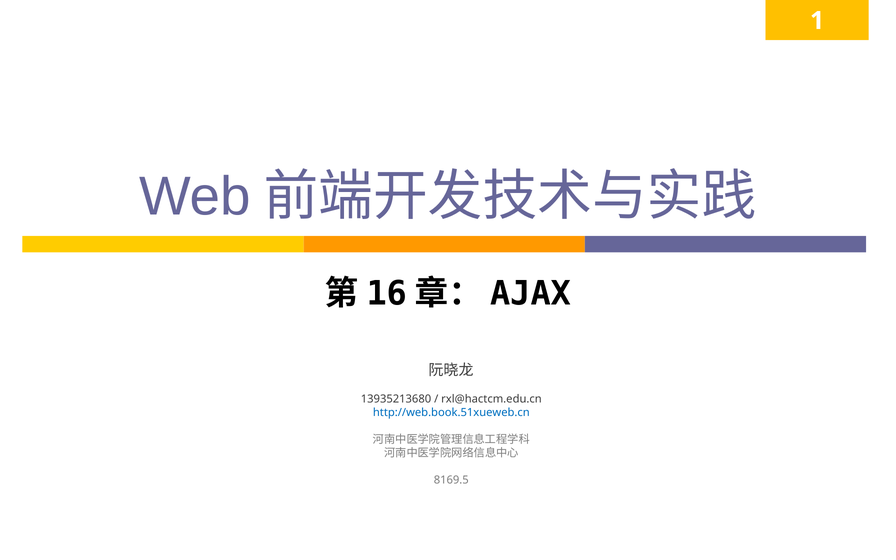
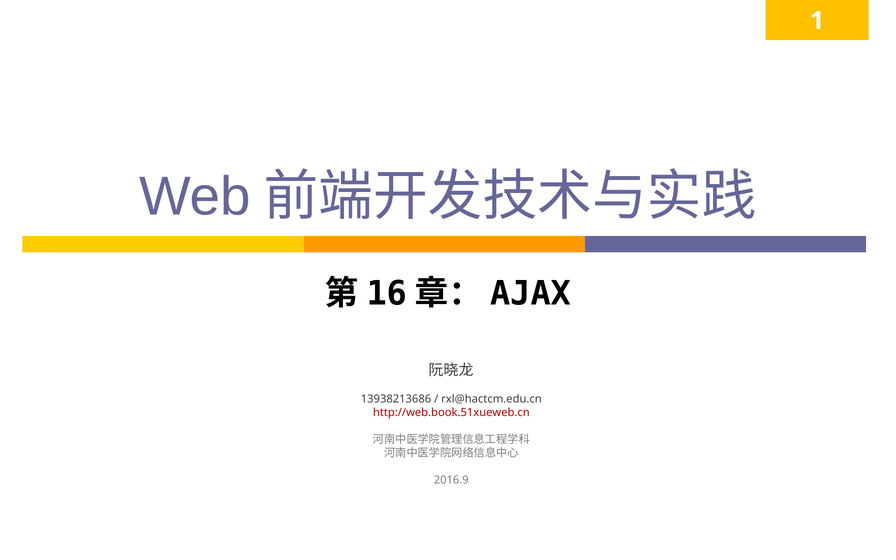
13935213680: 13935213680 -> 13938213686 (396, 399)
http://web.book.51xueweb.cn colour: blue -> red (451, 413)
8169.5: 8169.5 -> 2016.9 (451, 480)
